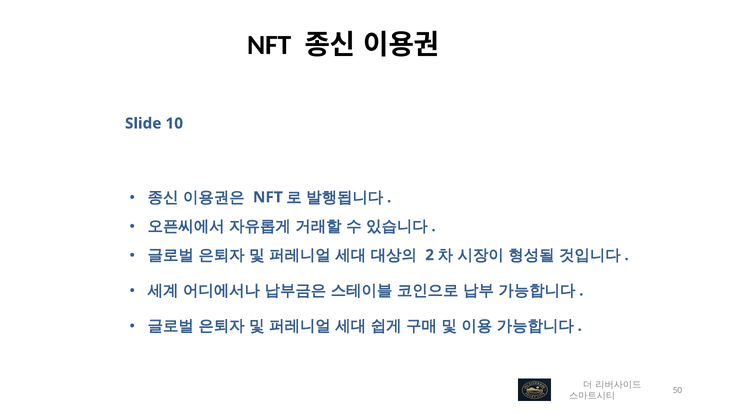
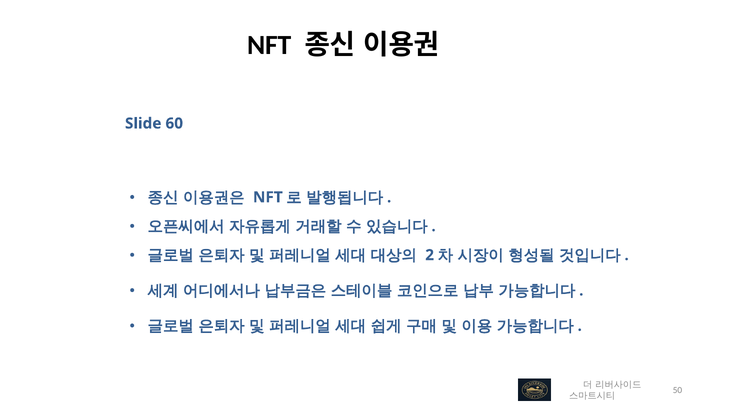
10: 10 -> 60 (174, 123)
